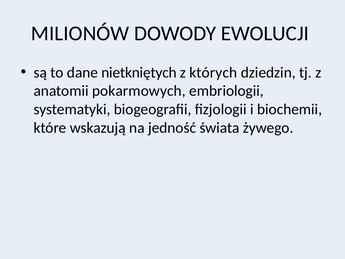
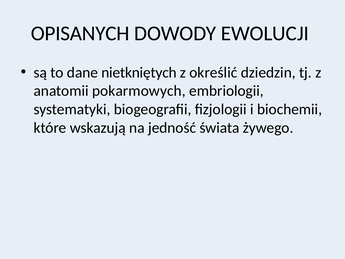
MILIONÓW: MILIONÓW -> OPISANYCH (80, 33)
których: których -> określić (213, 72)
